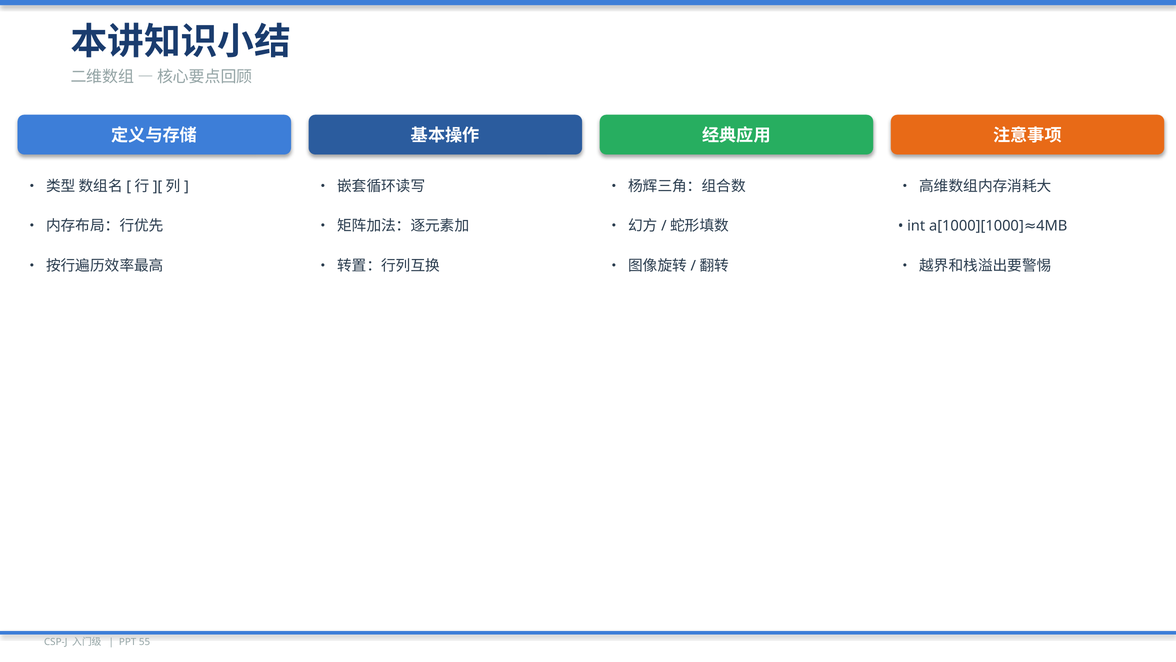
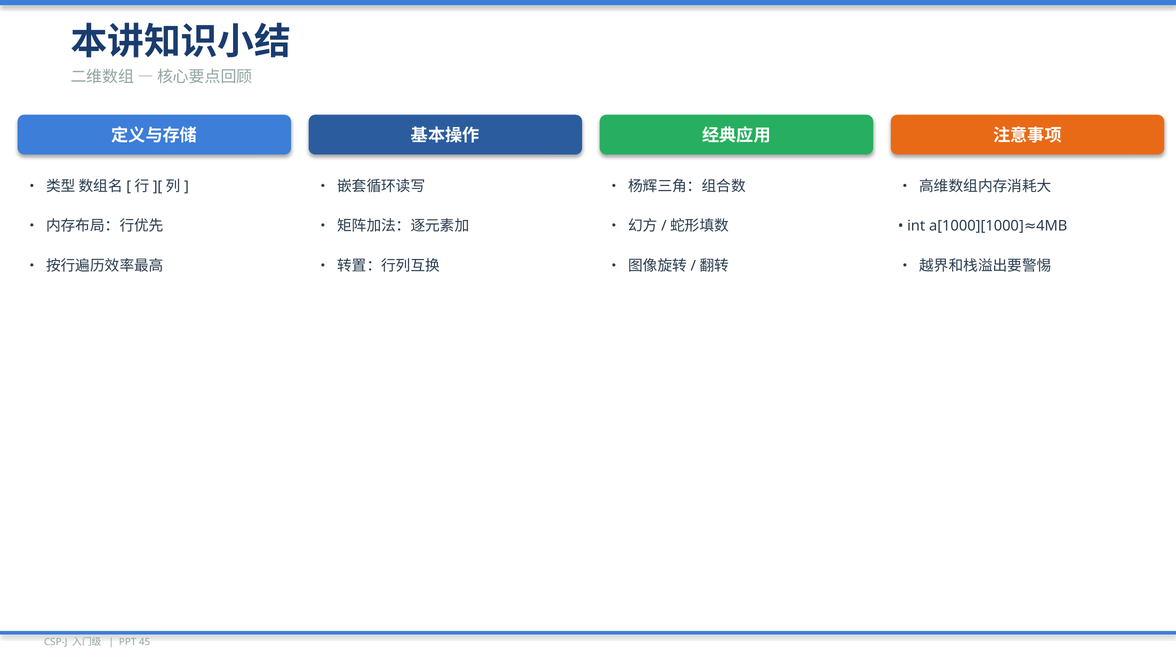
55: 55 -> 45 (145, 642)
